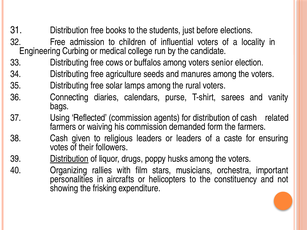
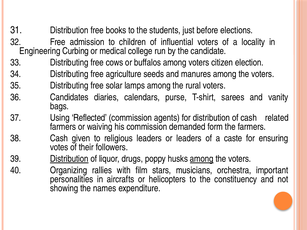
senior: senior -> citizen (222, 63)
Connecting: Connecting -> Candidates (69, 97)
among underline: none -> present (202, 159)
frisking: frisking -> names (105, 189)
